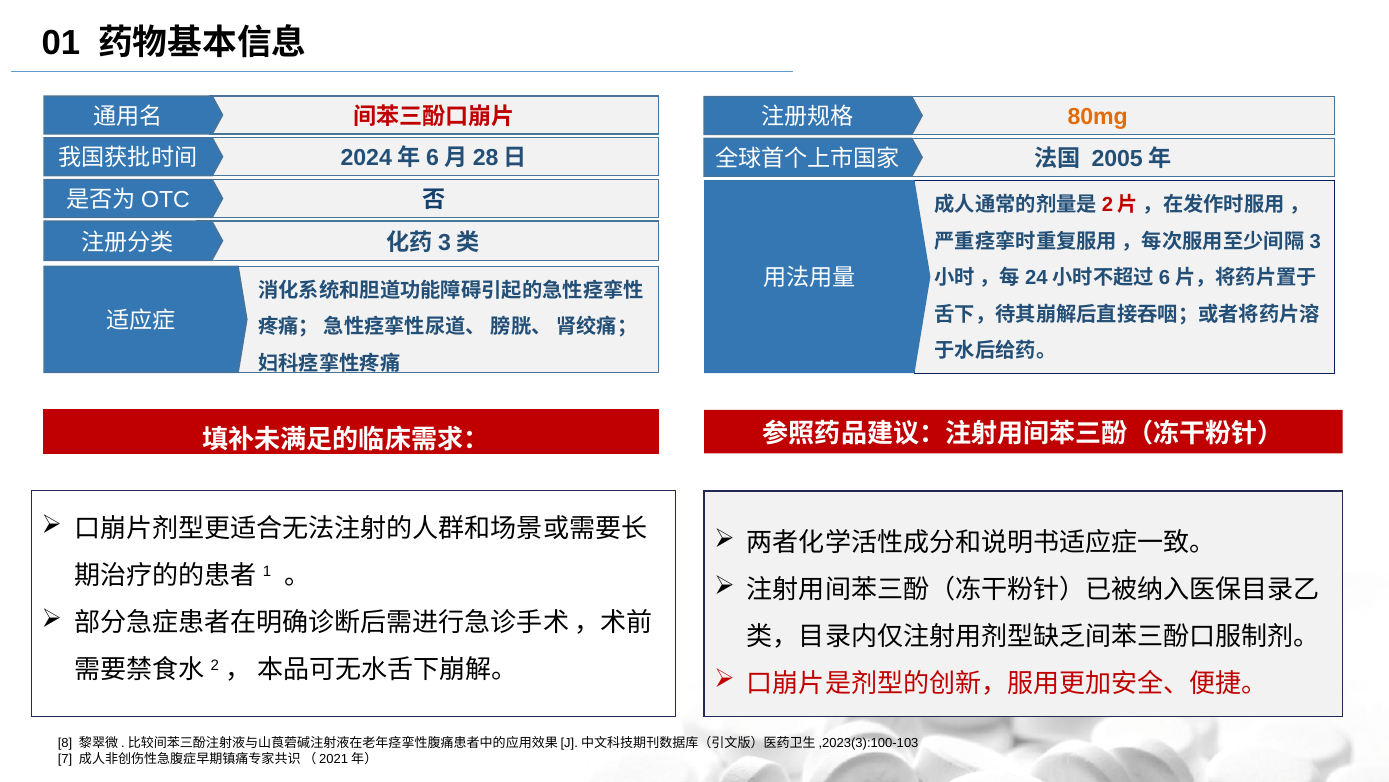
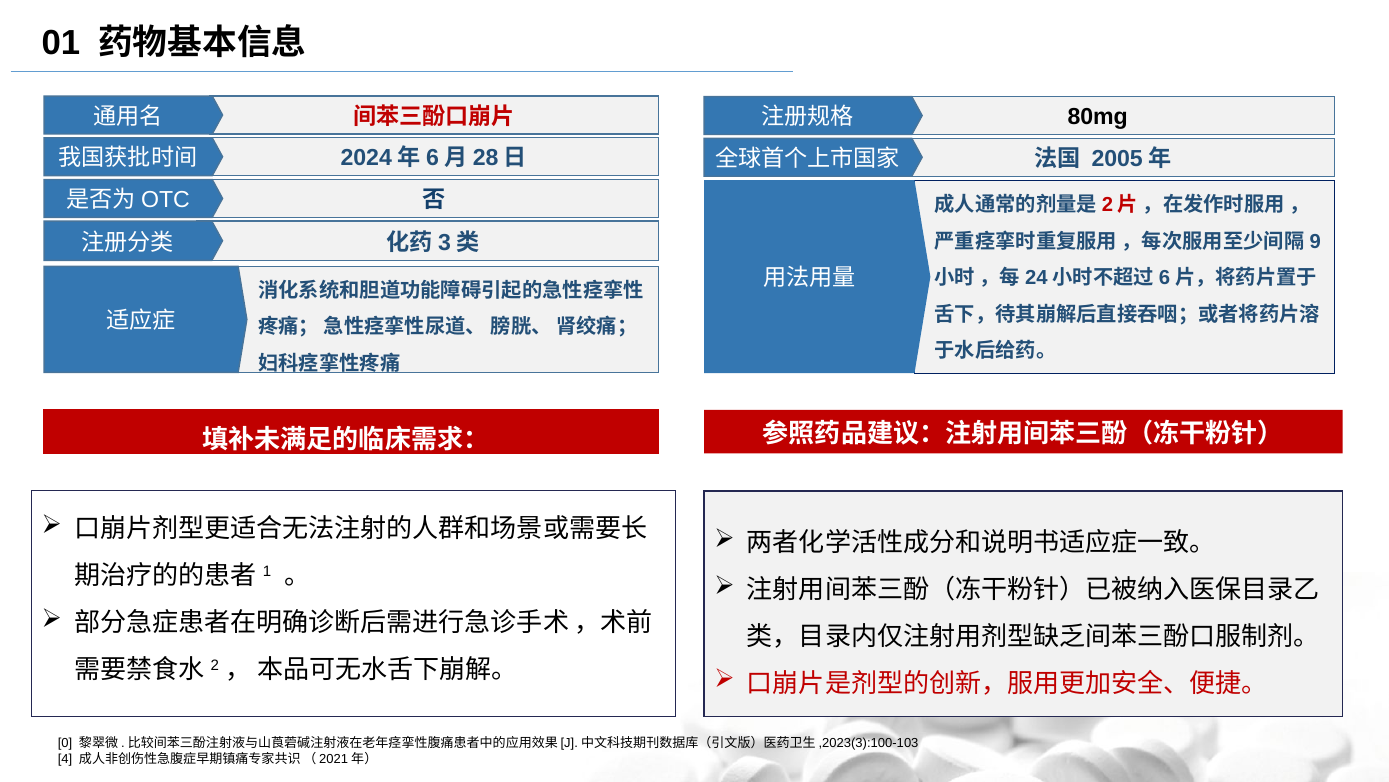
80mg colour: orange -> black (1098, 117)
3: 3 -> 9 (1315, 241)
8: 8 -> 0 (65, 742)
7: 7 -> 4 (65, 758)
